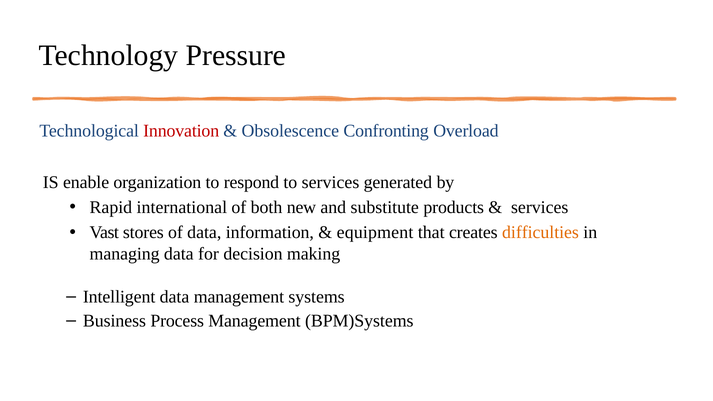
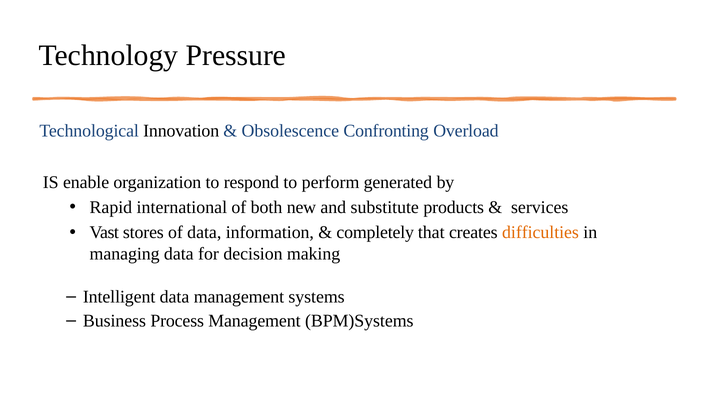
Innovation colour: red -> black (181, 131)
to services: services -> perform (331, 182)
equipment: equipment -> completely (375, 233)
